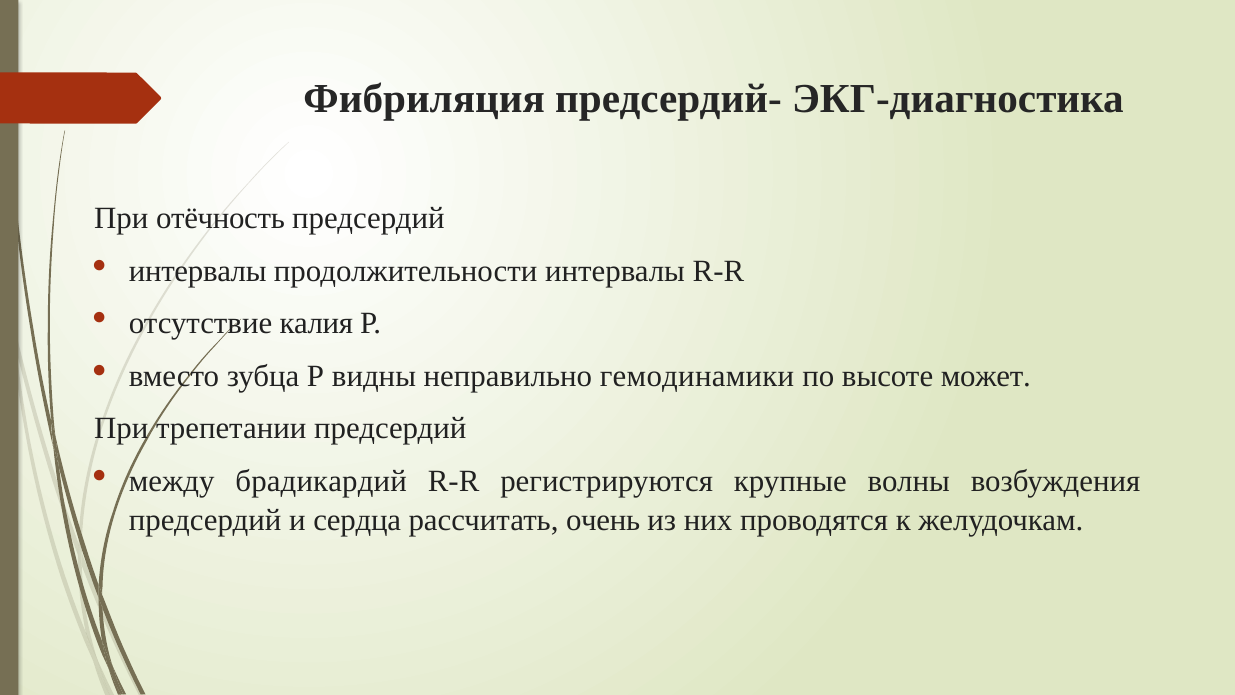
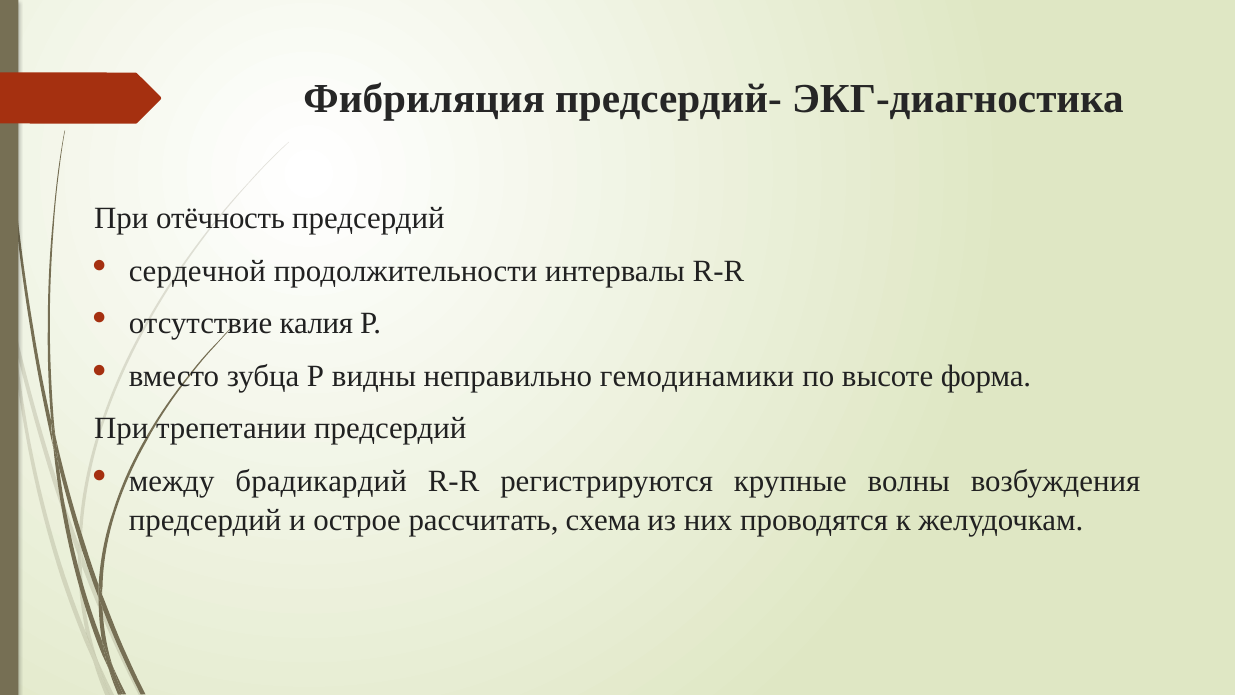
интервалы: интервалы -> сердечной (197, 271)
может: может -> форма (986, 376)
сердца: сердца -> острое (357, 520)
очень: очень -> схема (603, 520)
